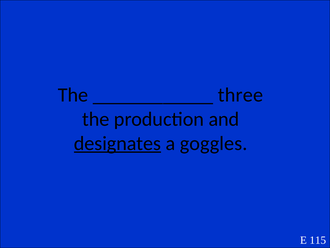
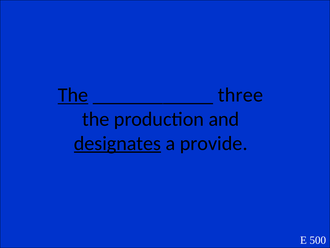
The underline: none -> present (73, 95)
goggles: goggles -> provide (214, 143)
115: 115 -> 500 (318, 240)
